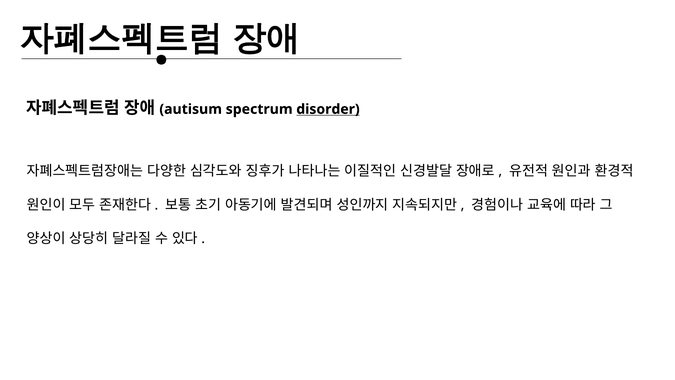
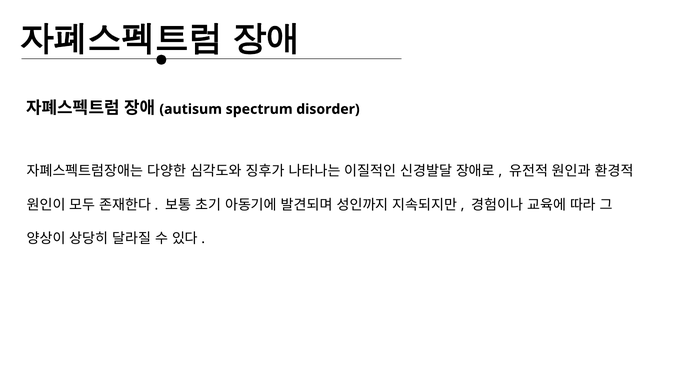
disorder underline: present -> none (328, 109)
